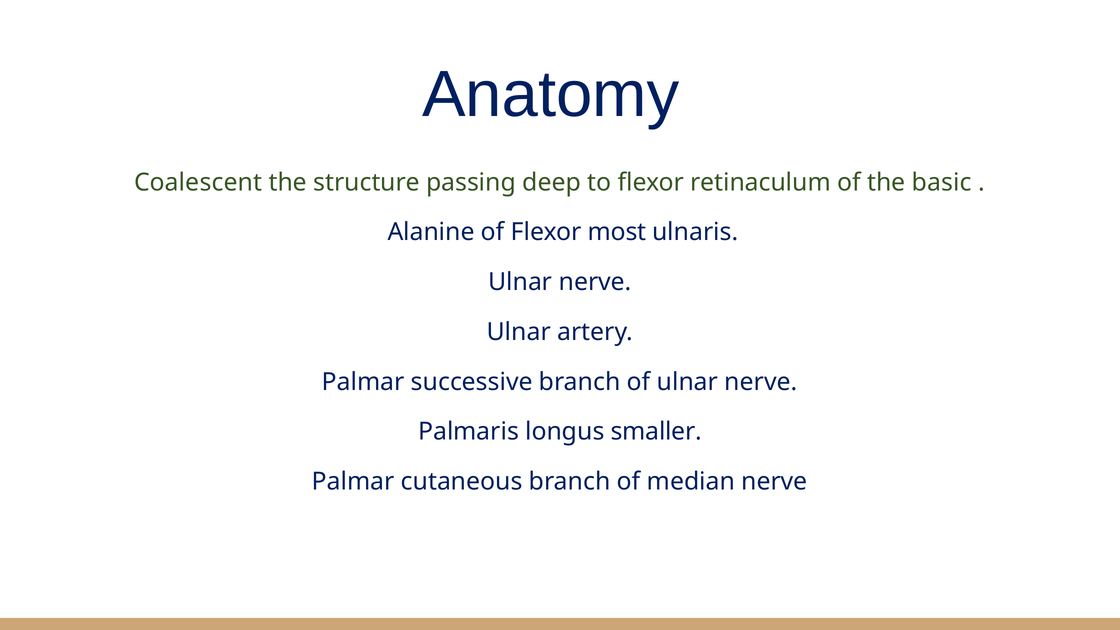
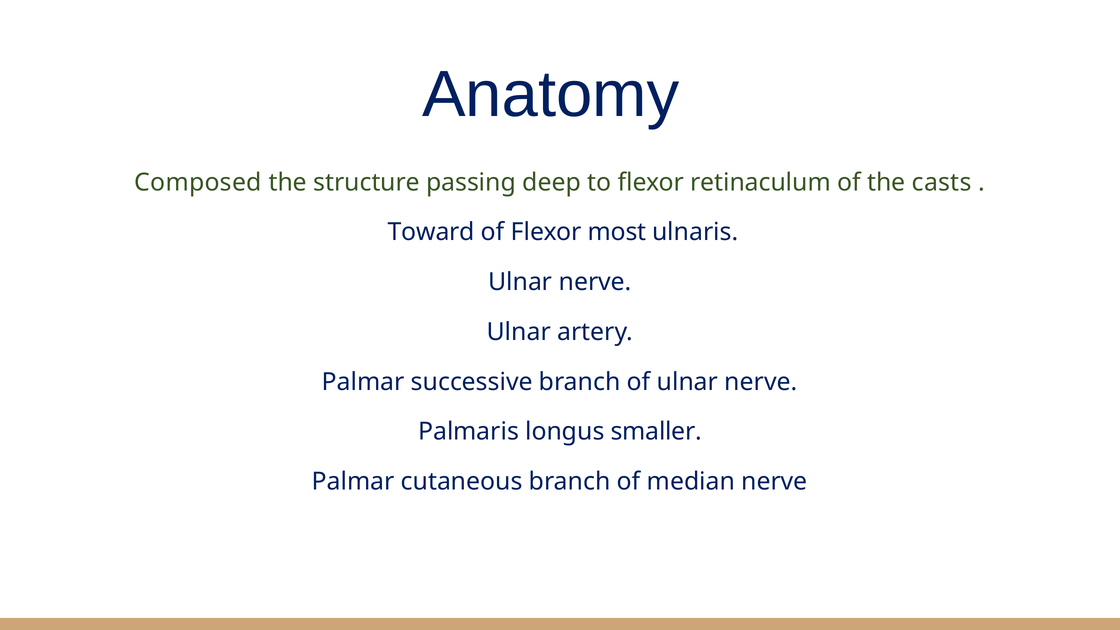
Coalescent: Coalescent -> Composed (198, 182)
basic: basic -> casts (942, 182)
Alanine: Alanine -> Toward (431, 232)
